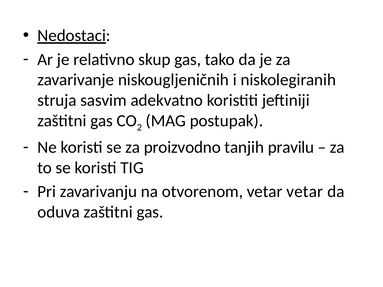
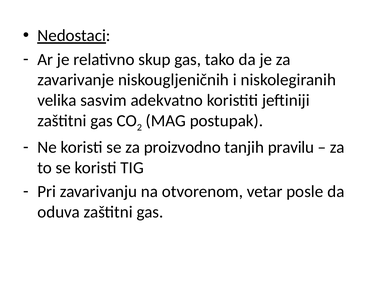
struja: struja -> velika (57, 100)
vetar vetar: vetar -> posle (305, 192)
